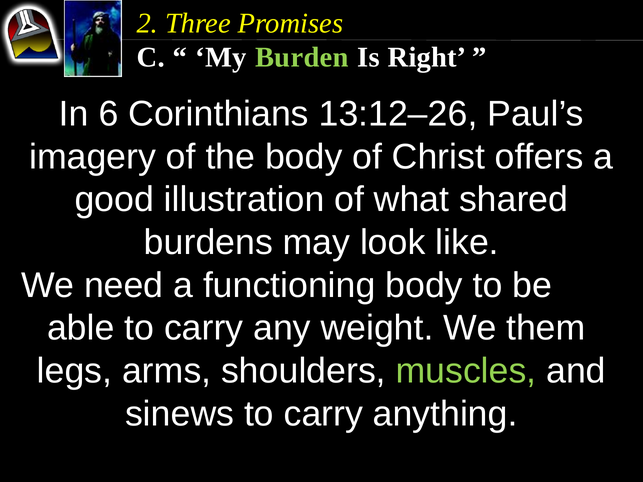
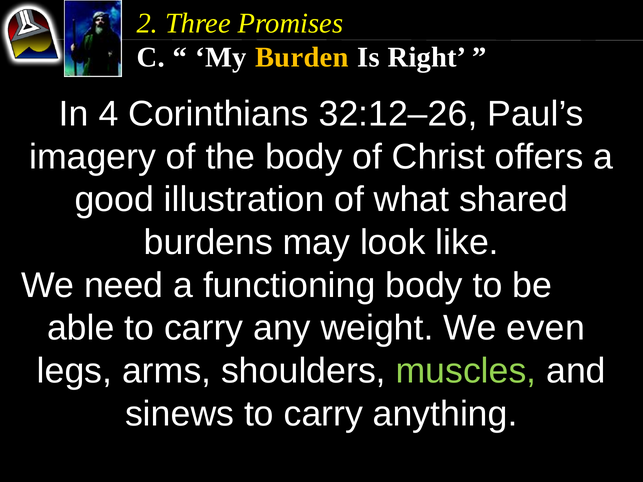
Burden colour: light green -> yellow (302, 57)
6: 6 -> 4 (109, 114)
13:12–26: 13:12–26 -> 32:12–26 (398, 114)
them: them -> even (546, 328)
